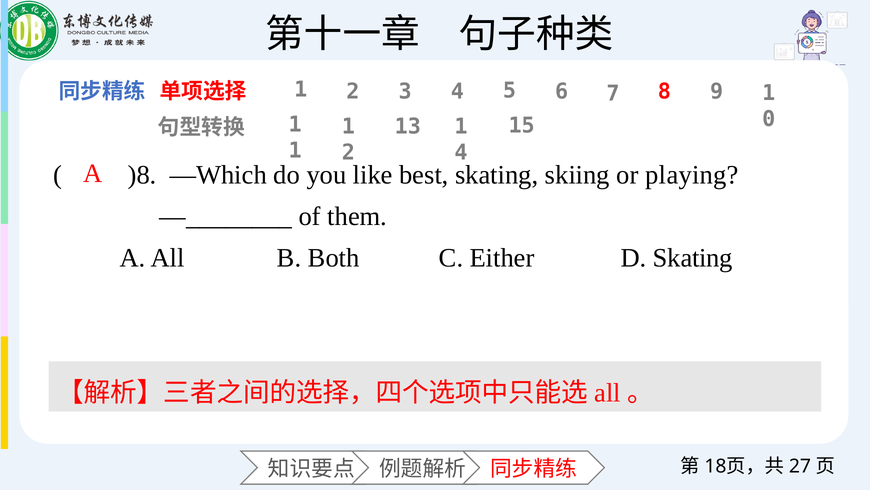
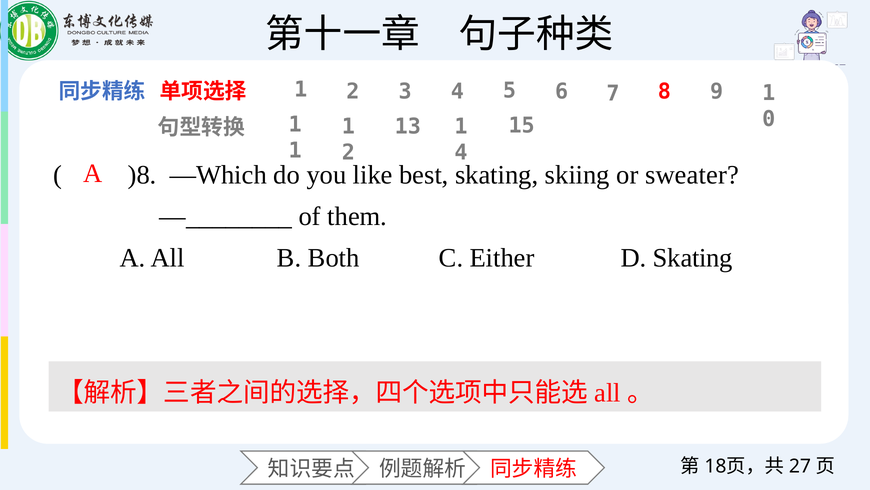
playing: playing -> sweater (692, 175)
